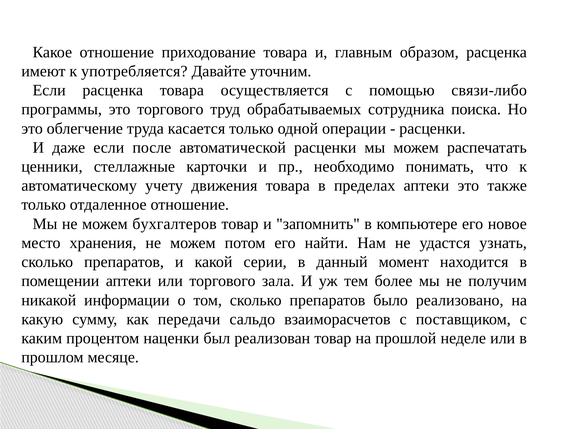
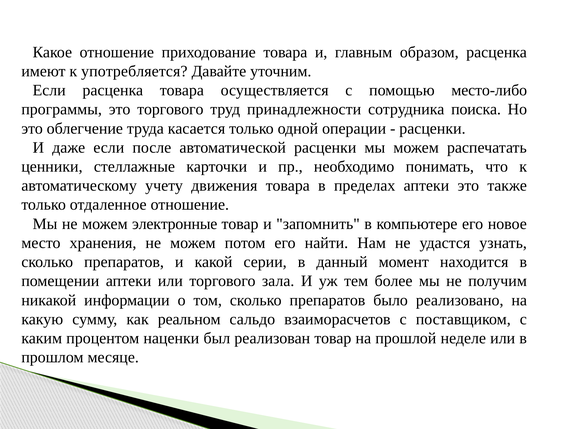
связи-либо: связи-либо -> место-либо (489, 90)
обрабатываемых: обрабатываемых -> принадлежности (304, 109)
бухгалтеров: бухгалтеров -> электронные (175, 223)
передачи: передачи -> реальном (189, 319)
